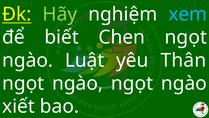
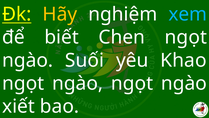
Hãy colour: light green -> yellow (60, 14)
Luật: Luật -> Suối (85, 60)
Thân: Thân -> Khao (183, 60)
